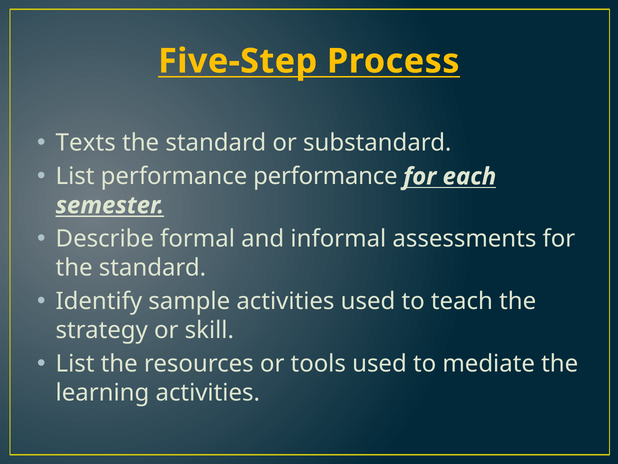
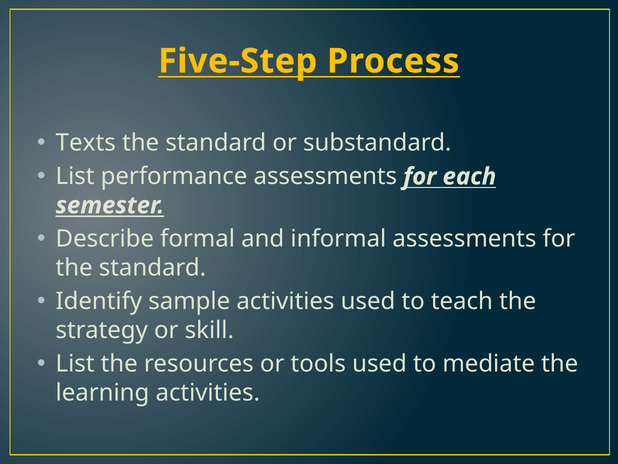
performance performance: performance -> assessments (325, 176)
